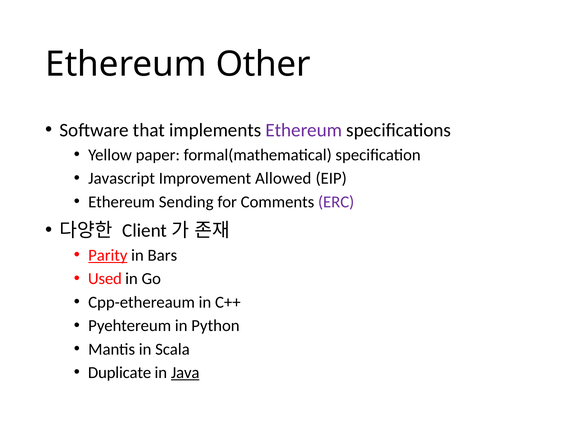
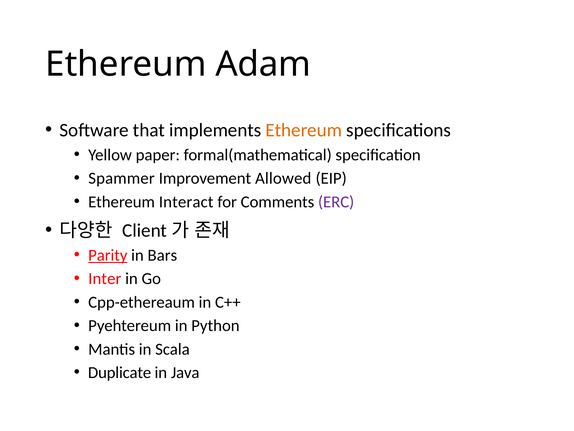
Other: Other -> Adam (263, 64)
Ethereum colour: purple -> orange (304, 130)
Javascript: Javascript -> Spammer (122, 178)
Sending: Sending -> Interact (186, 202)
Used: Used -> Inter (105, 278)
Java underline: present -> none (185, 372)
